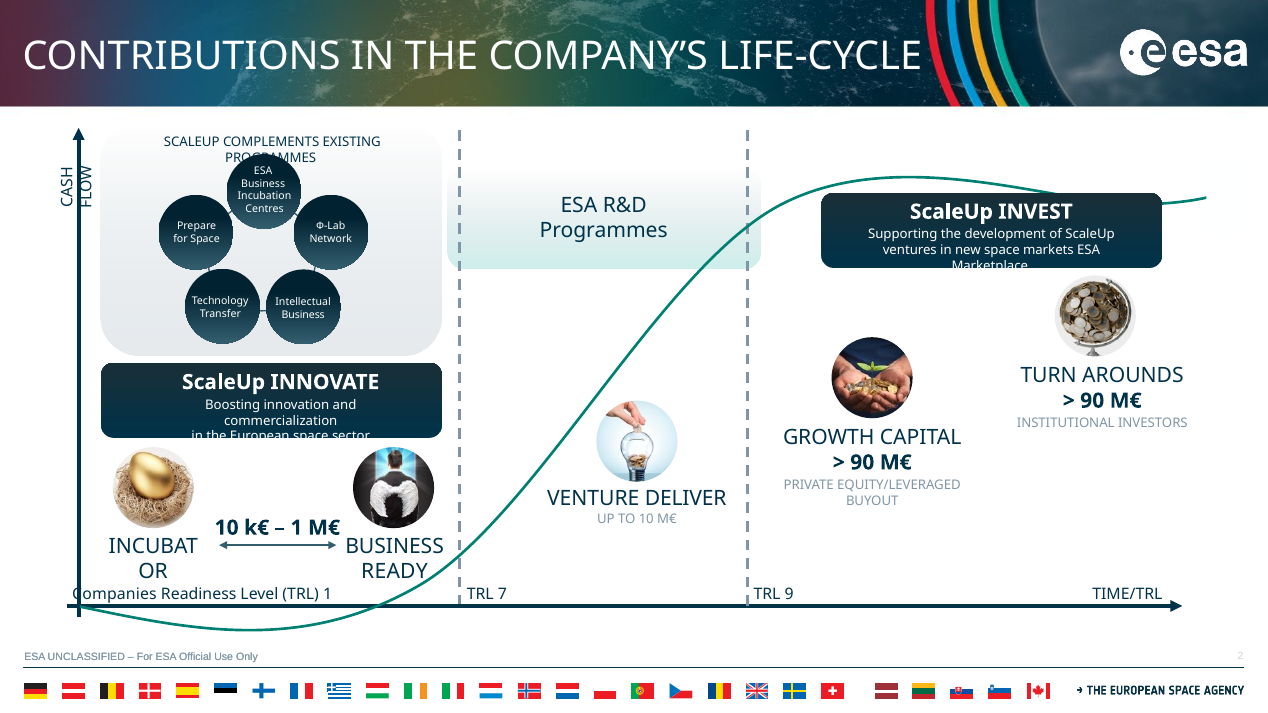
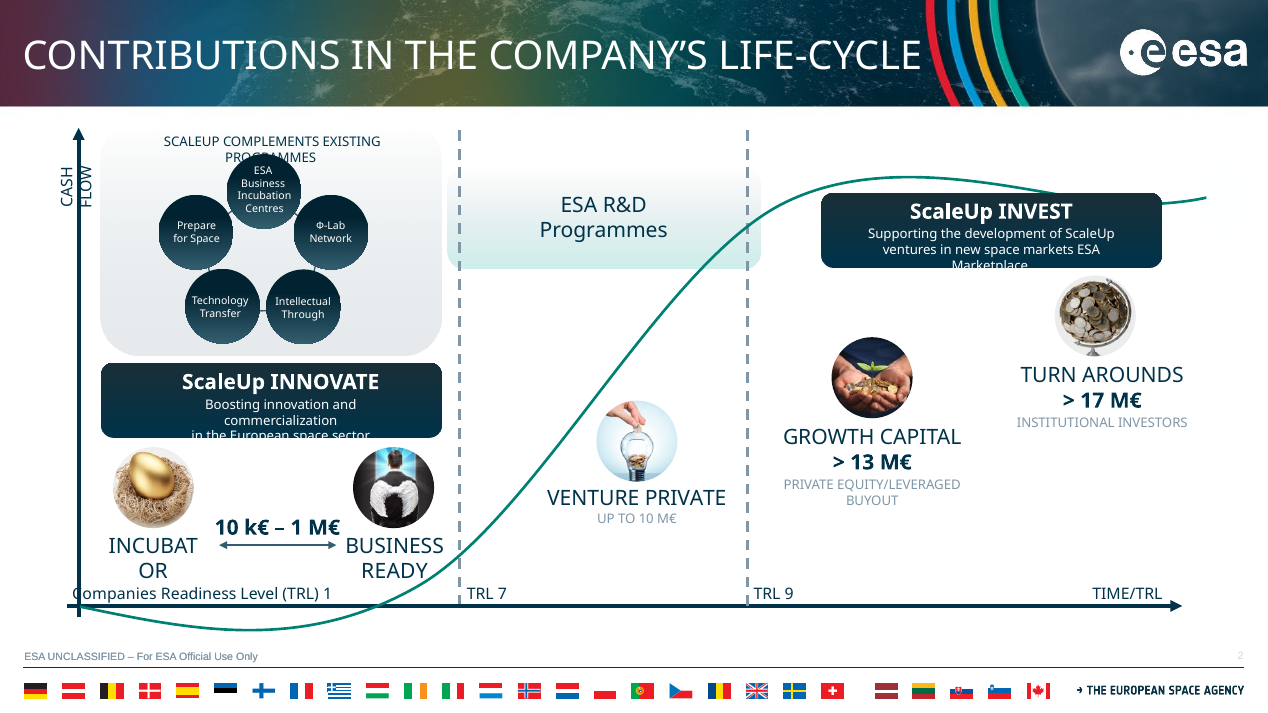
Business: Business -> Through (303, 315)
90: 90 -> 17 (1092, 401)
90: 90 -> 13 (862, 463)
VENTURE DELIVER: DELIVER -> PRIVATE (686, 499)
